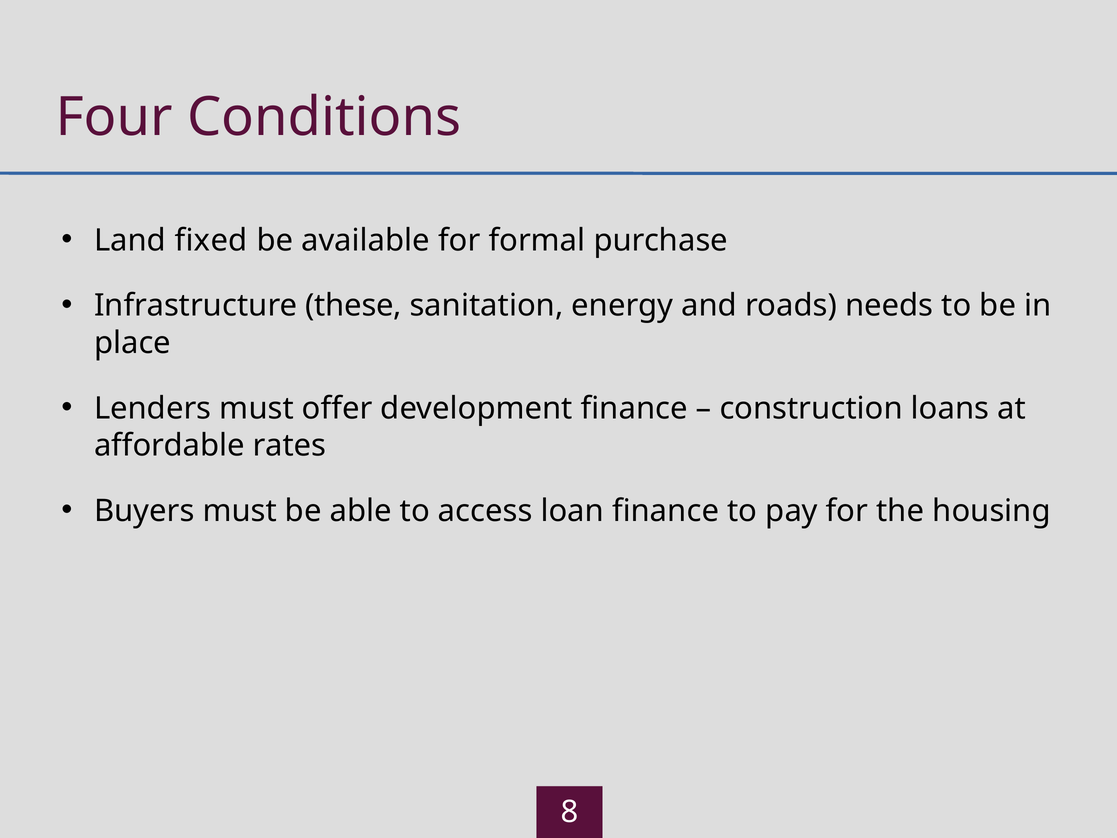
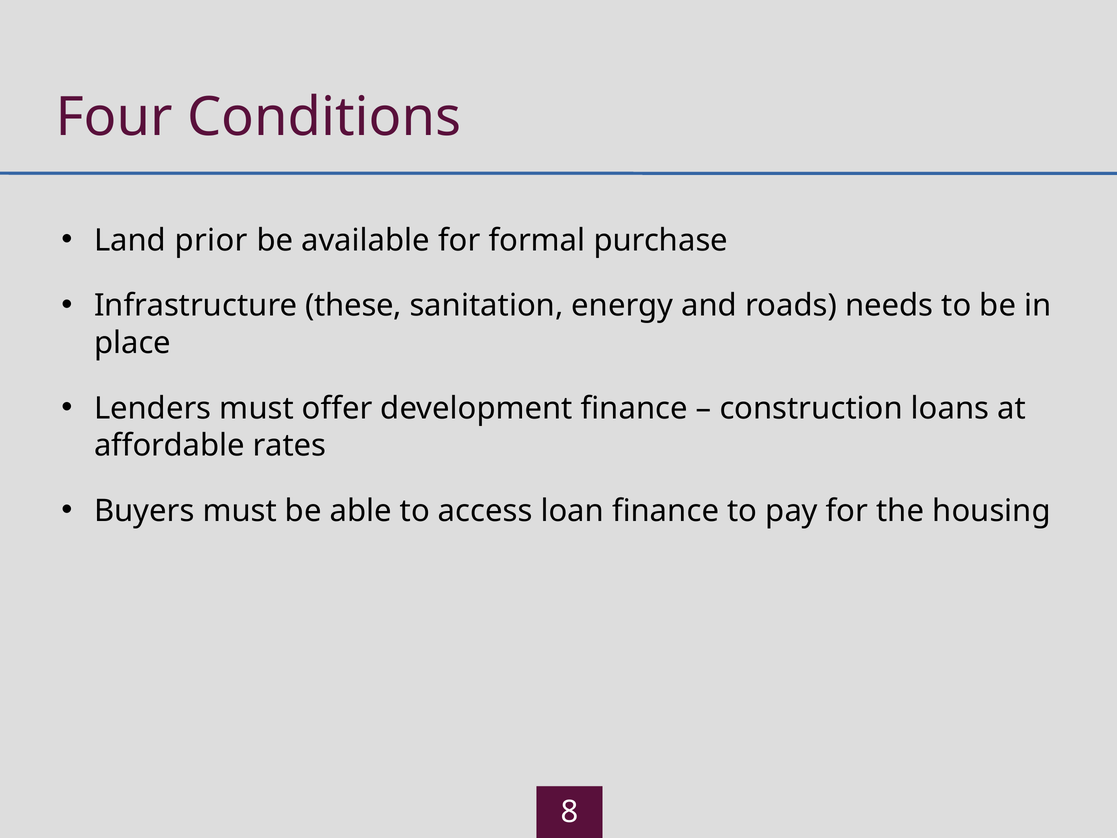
fixed: fixed -> prior (211, 240)
